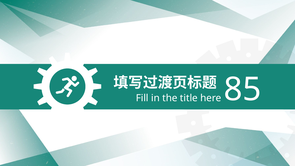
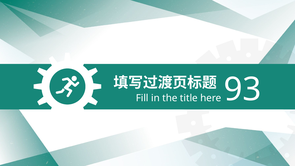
85: 85 -> 93 (243, 89)
